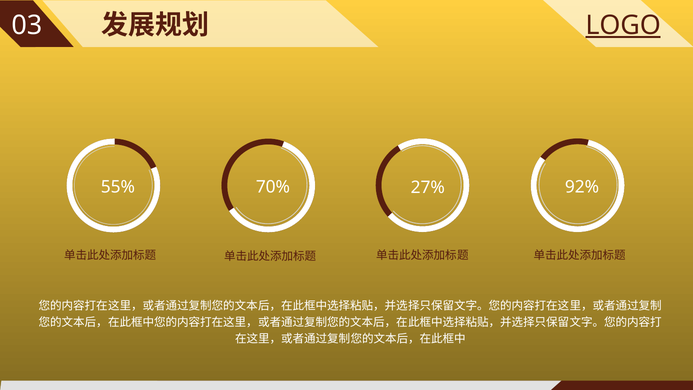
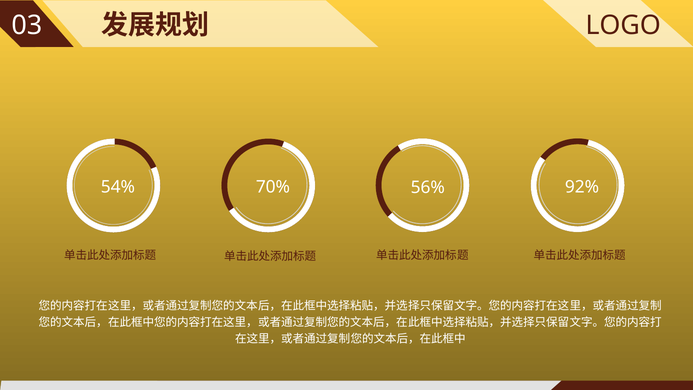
LOGO underline: present -> none (623, 25)
55%: 55% -> 54% (118, 187)
27%: 27% -> 56% (428, 187)
